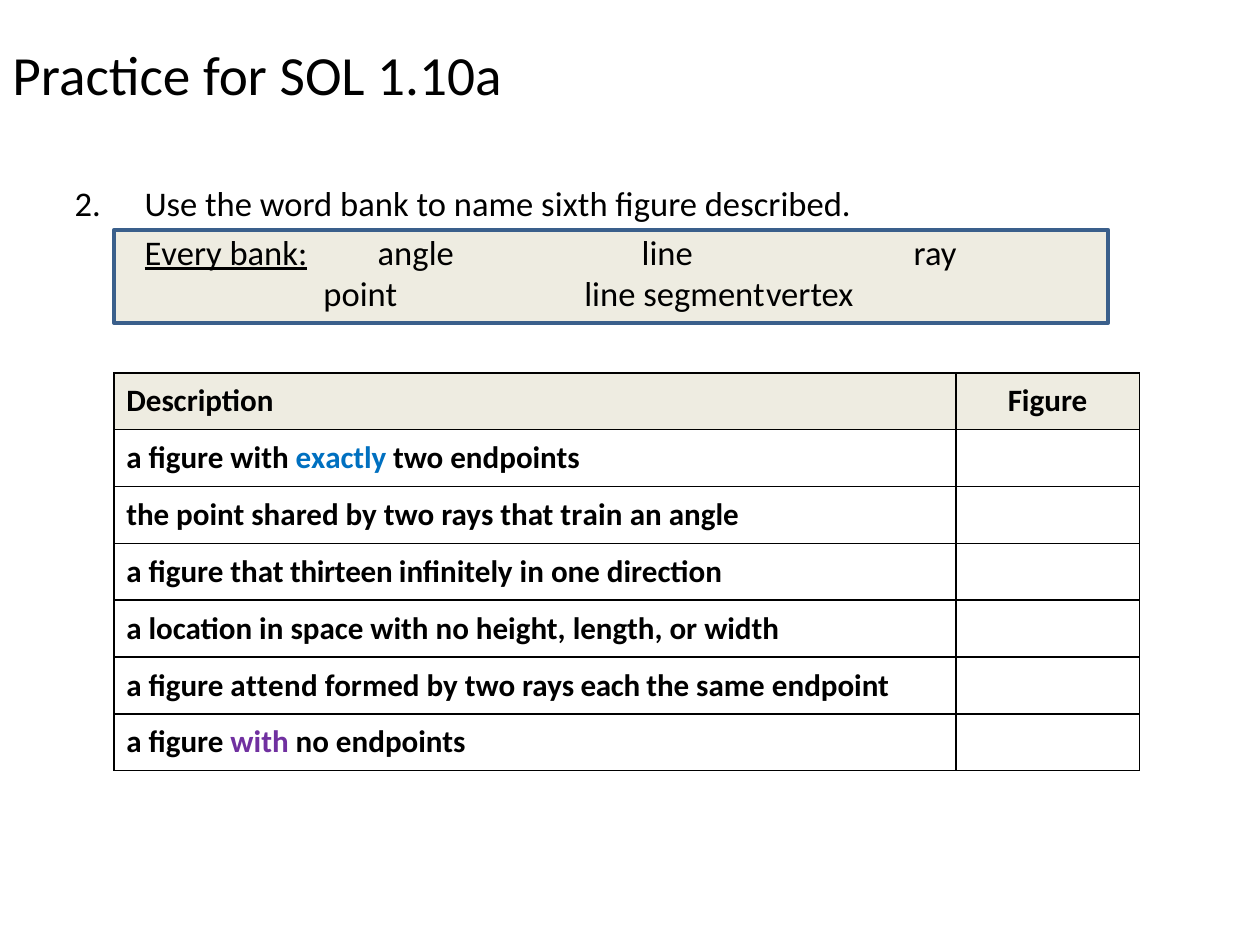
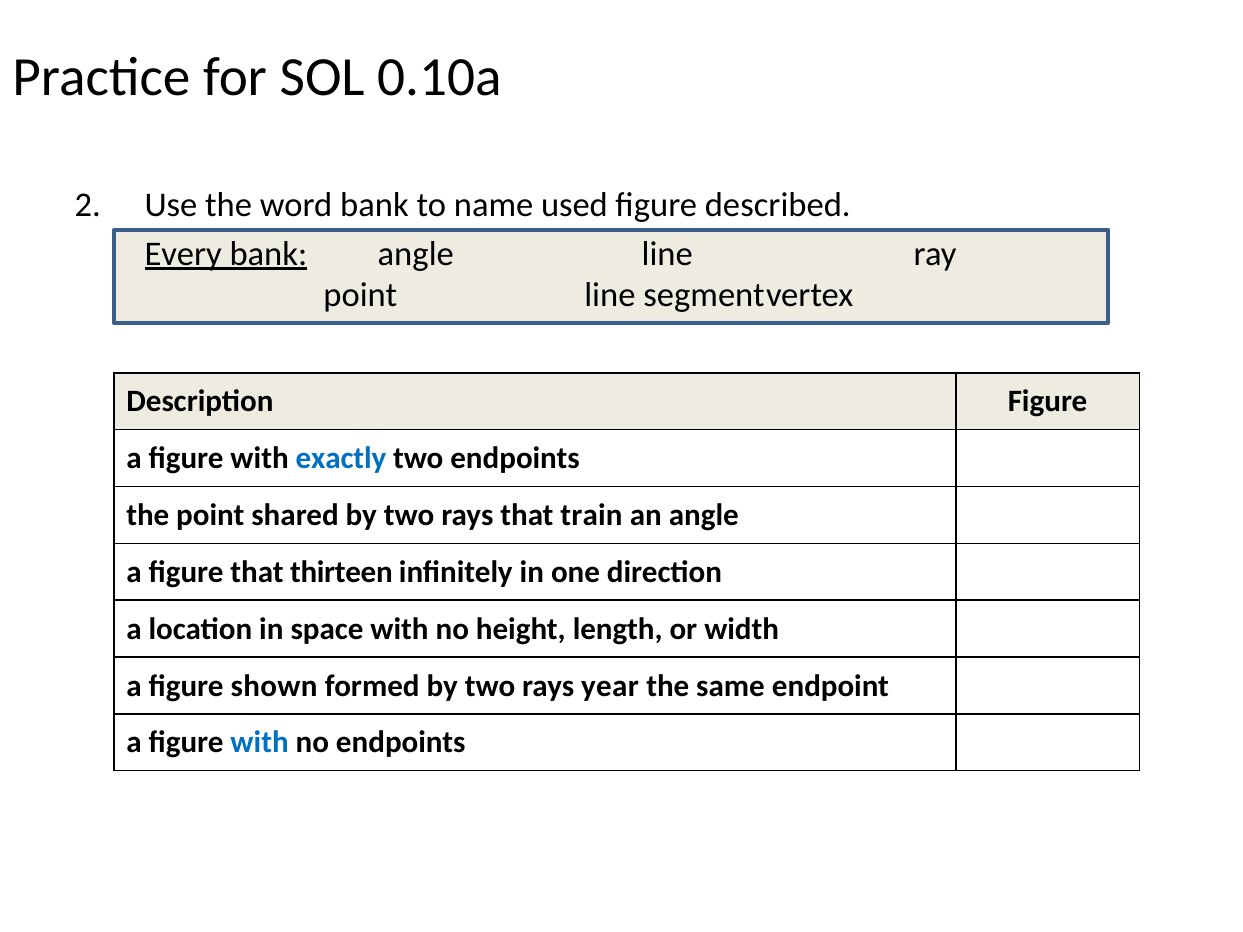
1.10a: 1.10a -> 0.10a (439, 77)
sixth: sixth -> used (575, 205)
attend: attend -> shown (274, 686)
each: each -> year (610, 686)
with colour: purple -> blue (260, 743)
